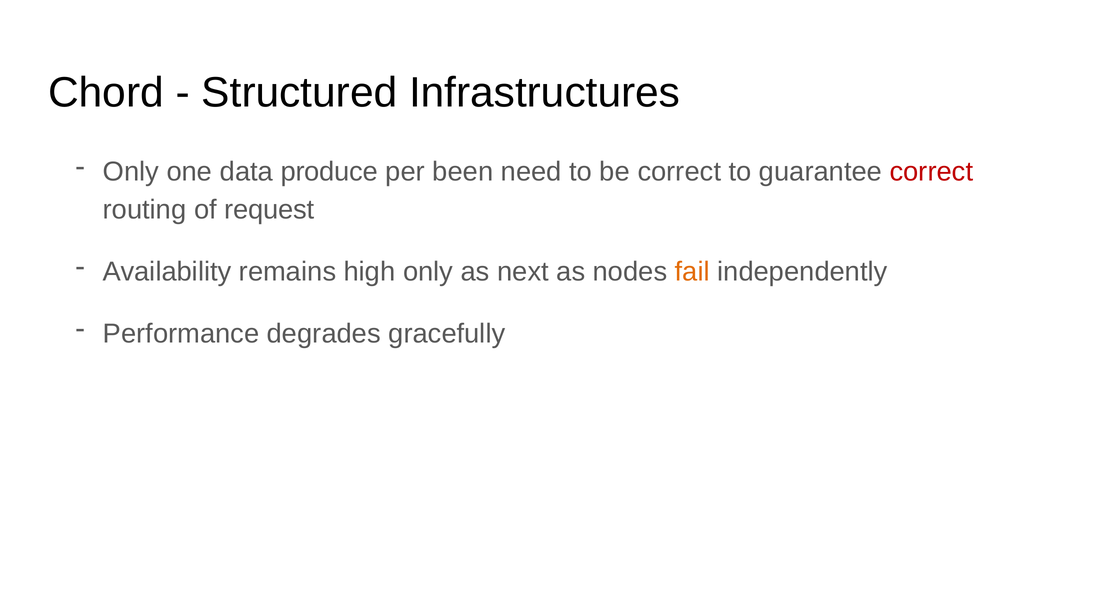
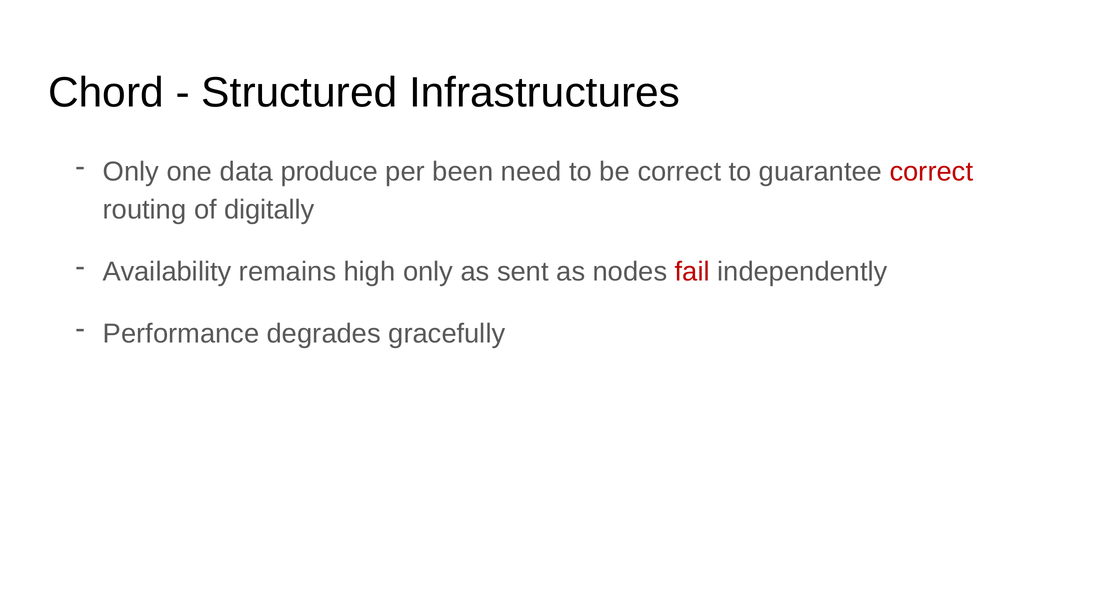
request: request -> digitally (269, 210)
next: next -> sent (523, 272)
fail colour: orange -> red (692, 272)
